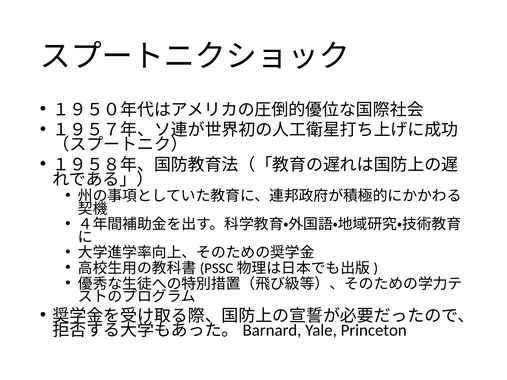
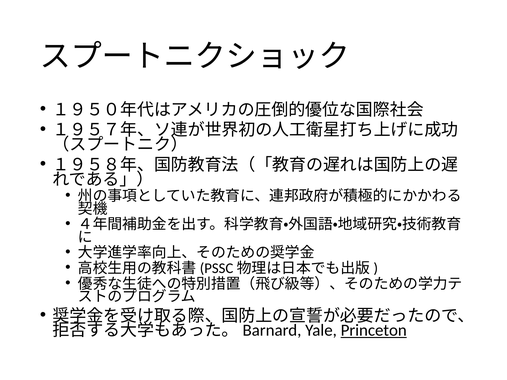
Princeton underline: none -> present (374, 331)
